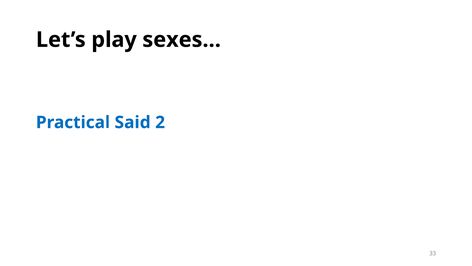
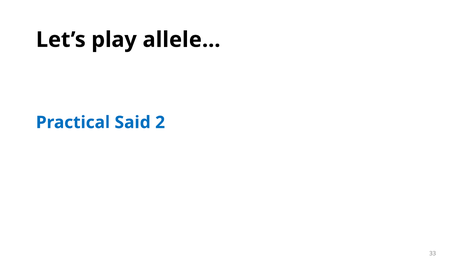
sexes…: sexes… -> allele… (182, 40)
